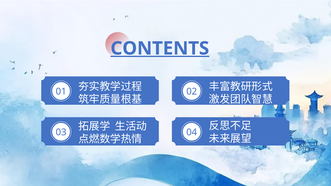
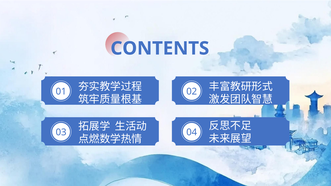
CONTENTS underline: present -> none (160, 48)
